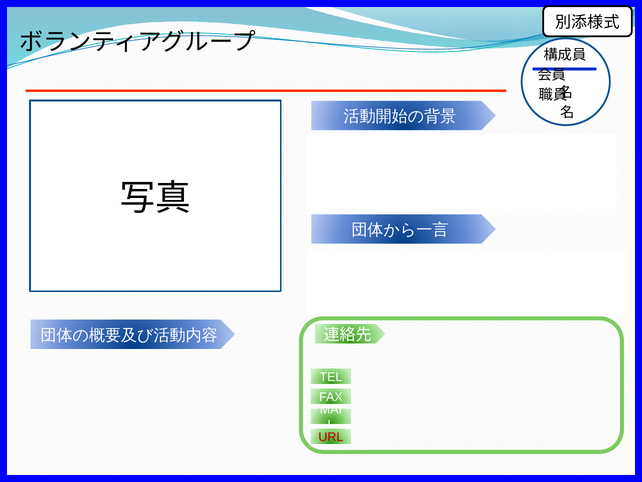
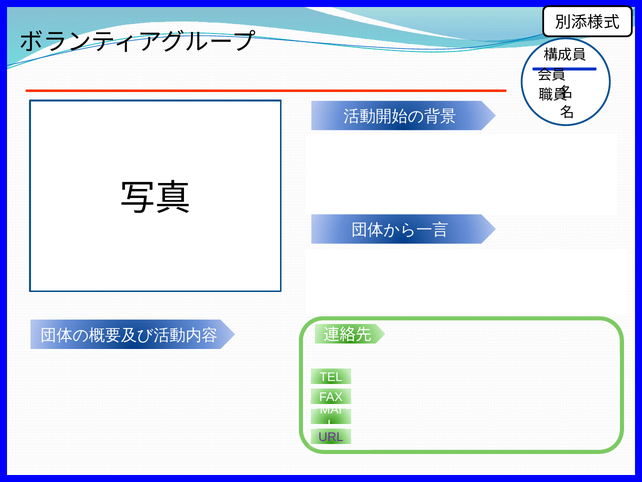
URL colour: red -> purple (331, 437)
